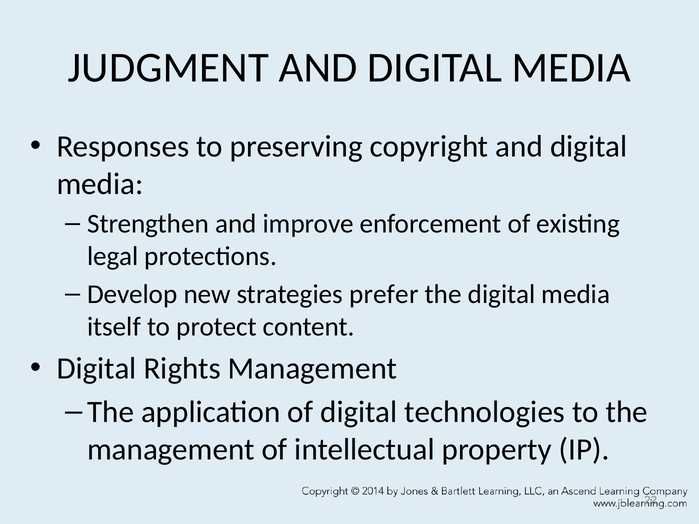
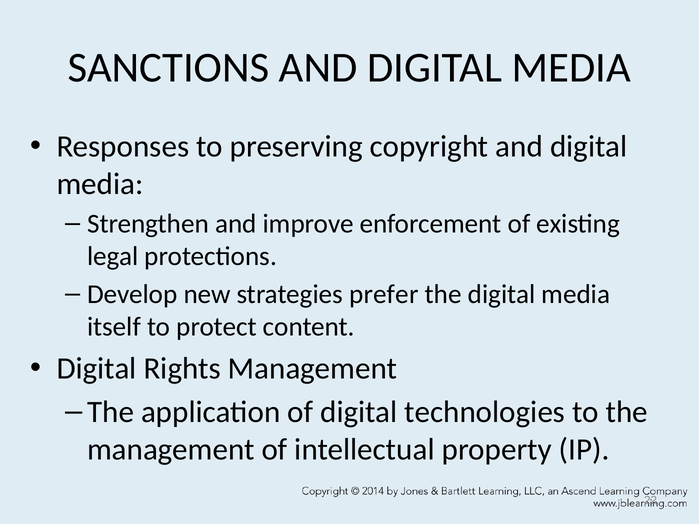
JUDGMENT: JUDGMENT -> SANCTIONS (168, 68)
